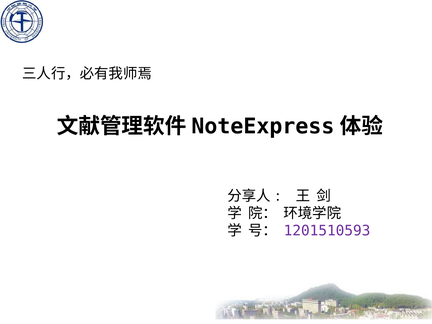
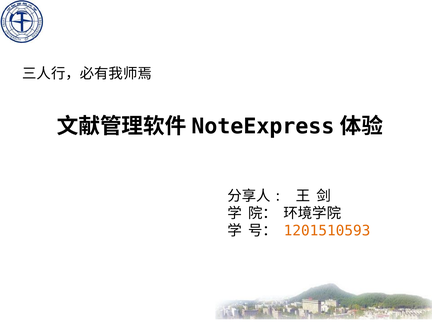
1201510593 colour: purple -> orange (327, 231)
